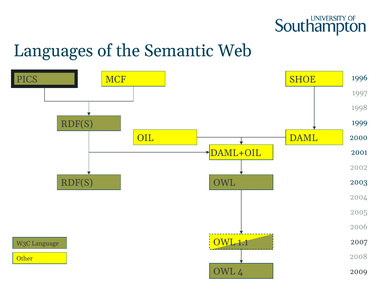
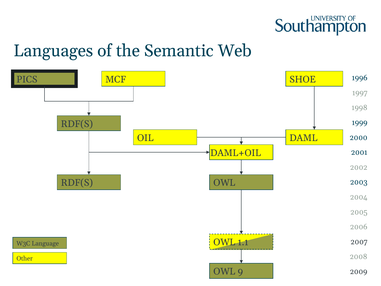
4: 4 -> 9 (240, 271)
